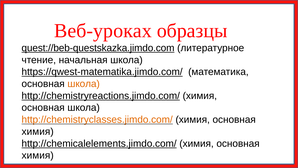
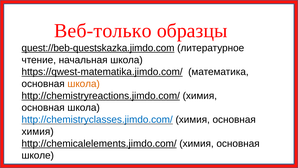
Веб-уроках: Веб-уроках -> Веб-только (103, 31)
http://chemistryclasses.jimdo.com/ colour: orange -> blue (97, 119)
химия: химия -> школе (38, 155)
